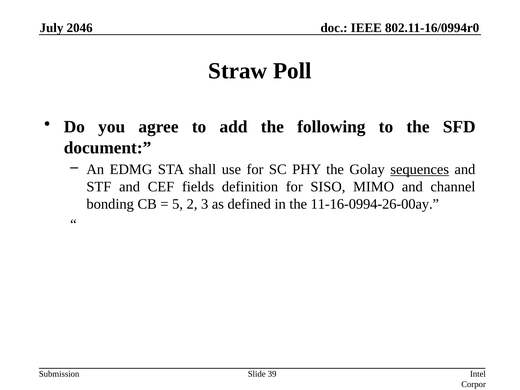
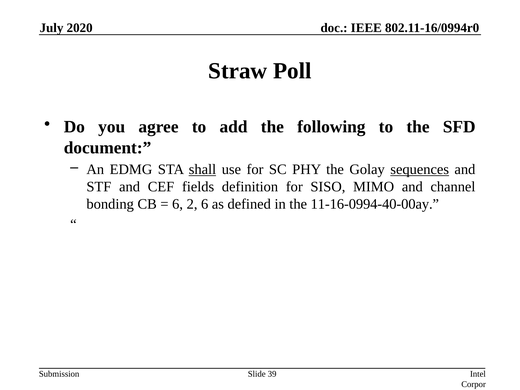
2046: 2046 -> 2020 (80, 28)
shall underline: none -> present (202, 169)
5: 5 -> 6 (178, 204)
2 3: 3 -> 6 (205, 204)
11-16-0994-26-00ay: 11-16-0994-26-00ay -> 11-16-0994-40-00ay (375, 204)
